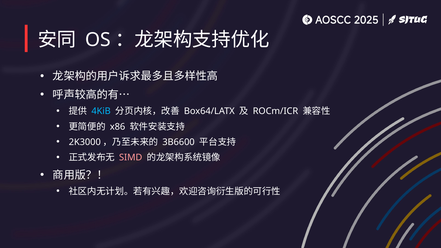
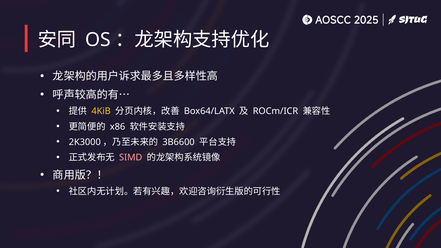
4KiB colour: light blue -> yellow (101, 111)
